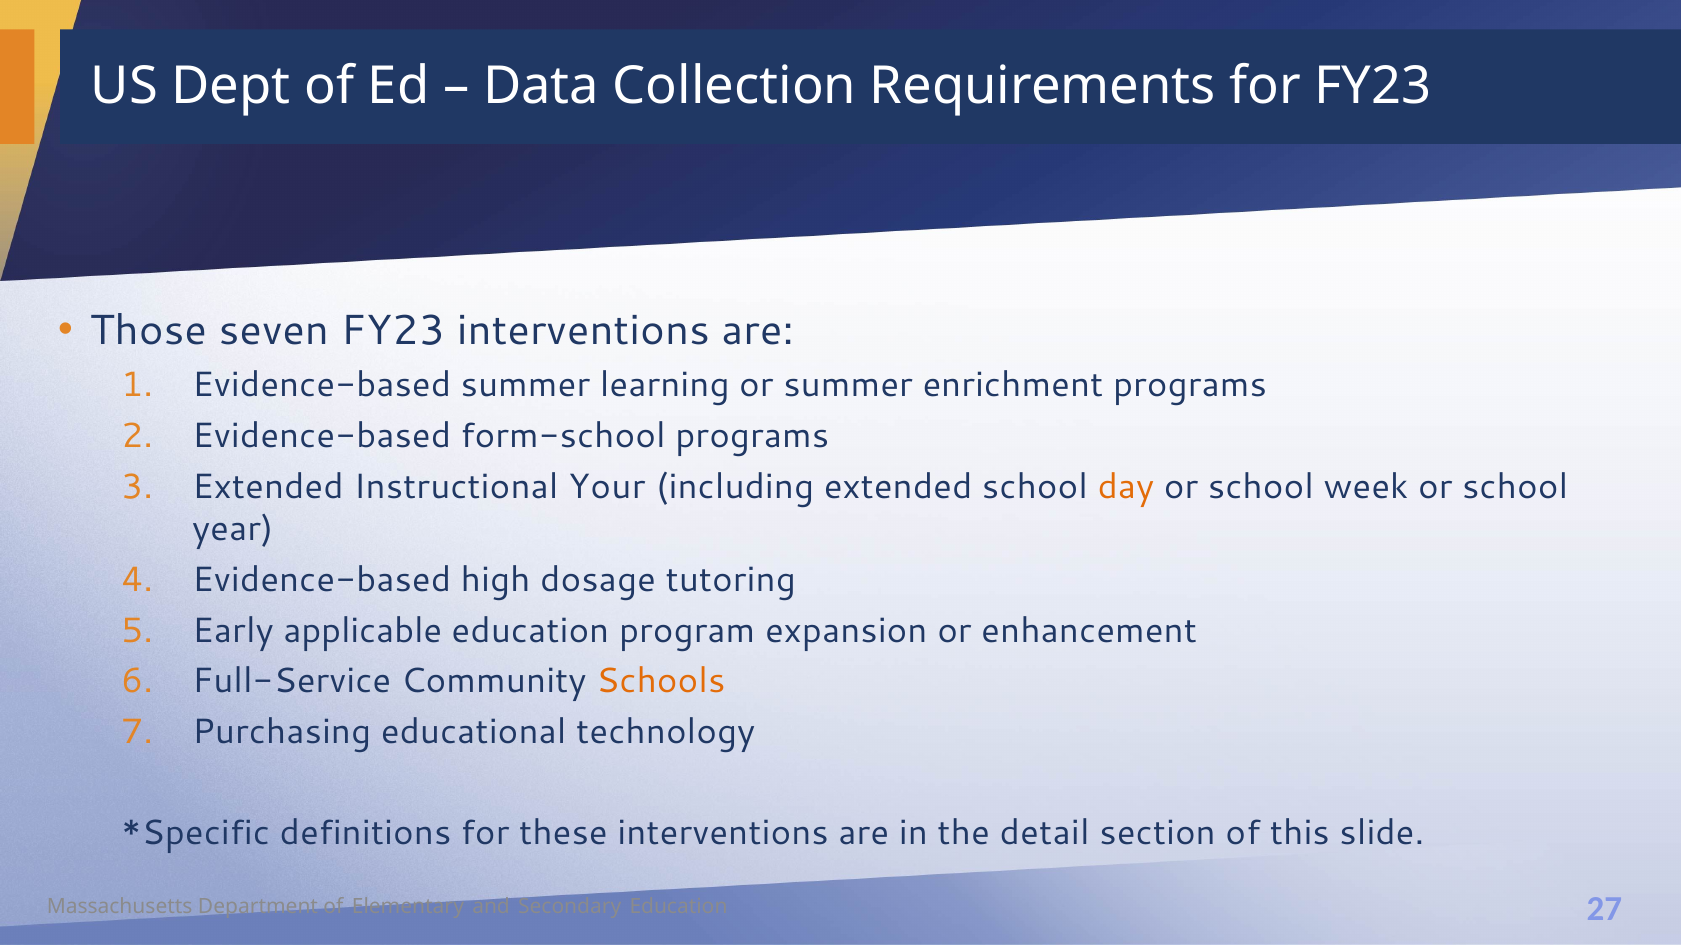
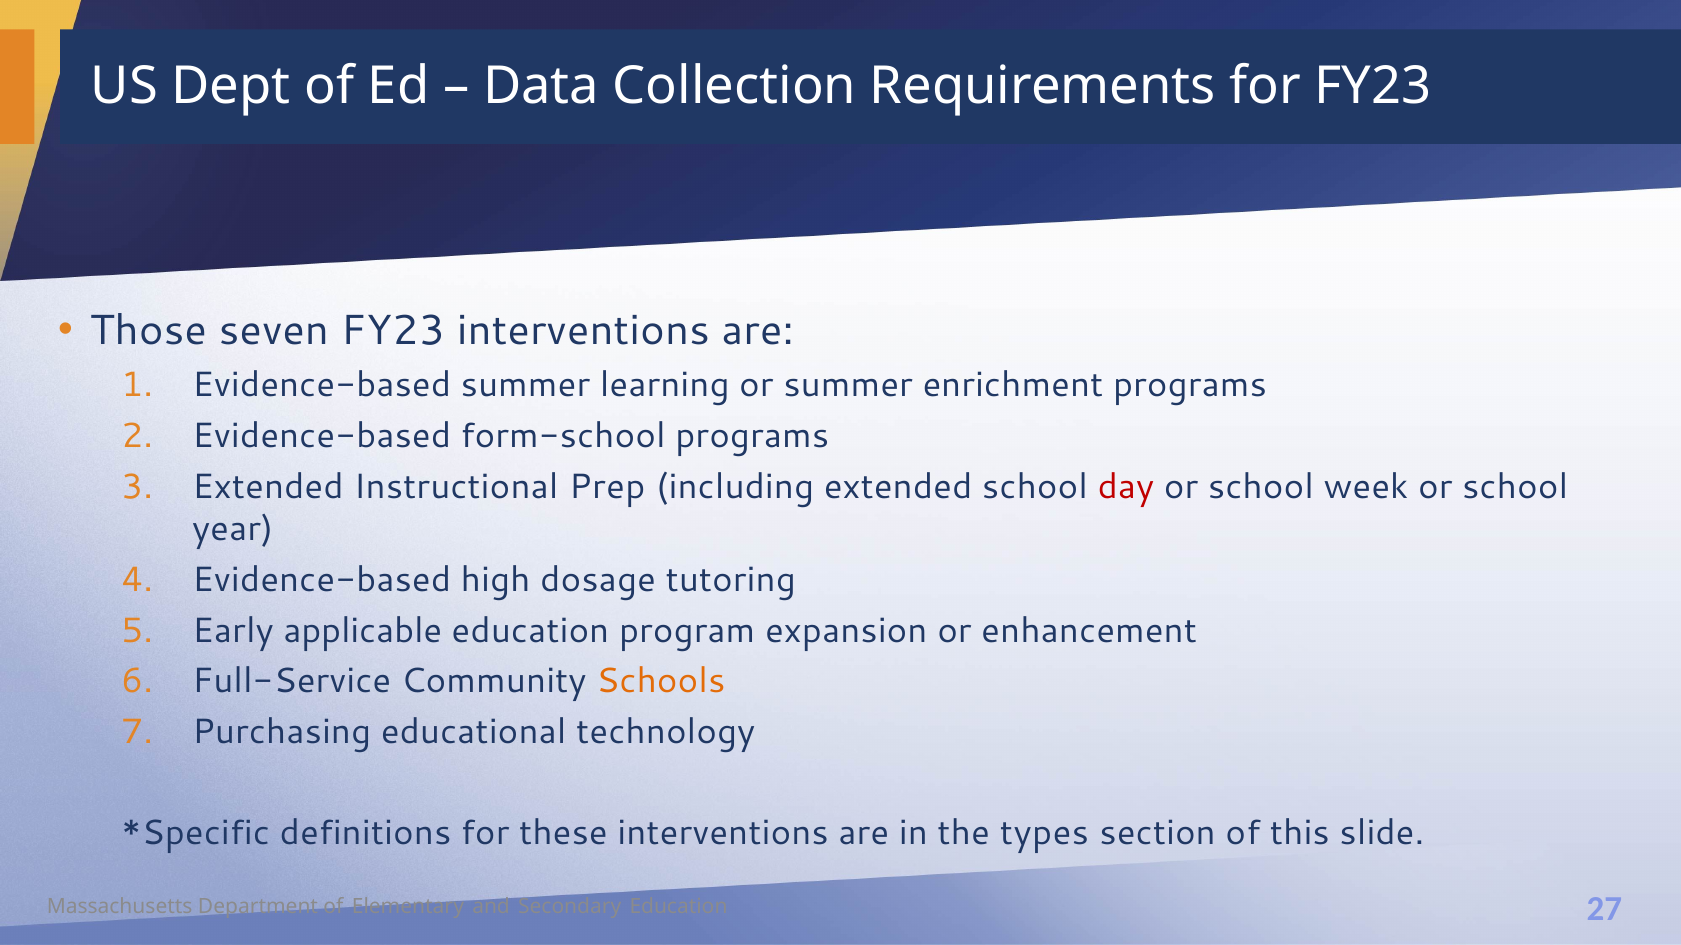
Your: Your -> Prep (607, 487)
day colour: orange -> red (1126, 487)
detail: detail -> types (1045, 834)
